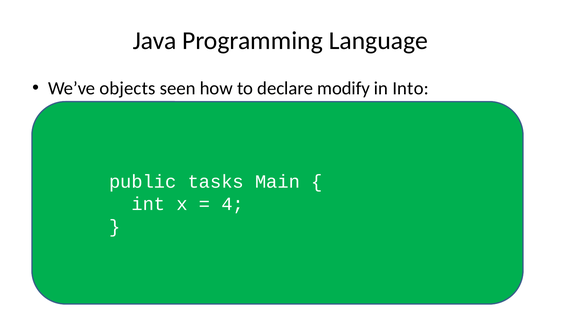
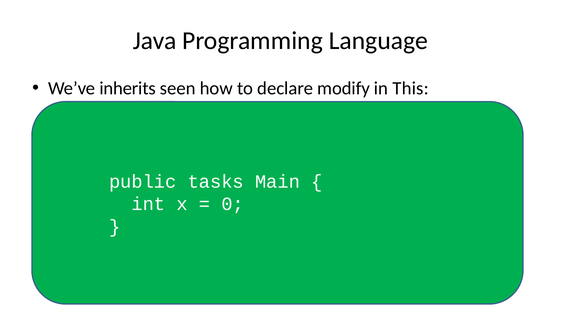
objects: objects -> inherits (128, 88)
Into: Into -> This (411, 88)
4: 4 -> 0 (233, 204)
